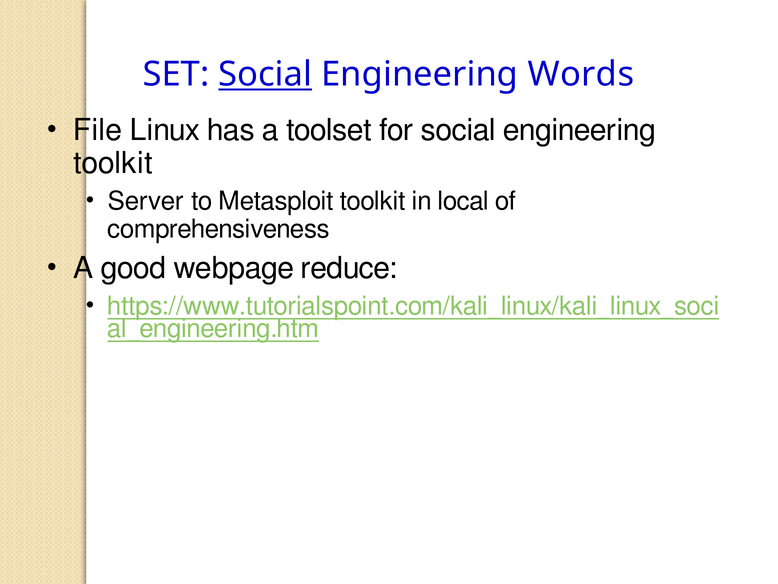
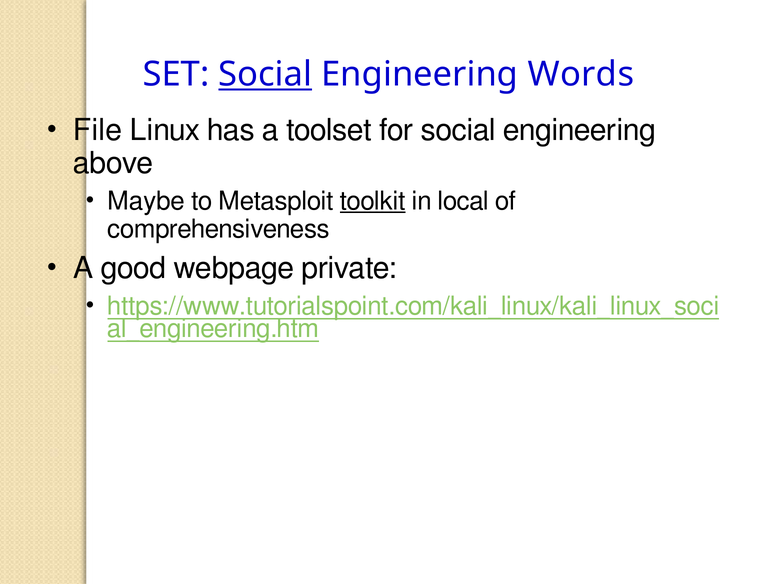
toolkit: toolkit -> above (113, 163)
Server: Server -> Maybe (146, 201)
toolkit underline: none -> present (373, 201)
reduce: reduce -> private (349, 268)
